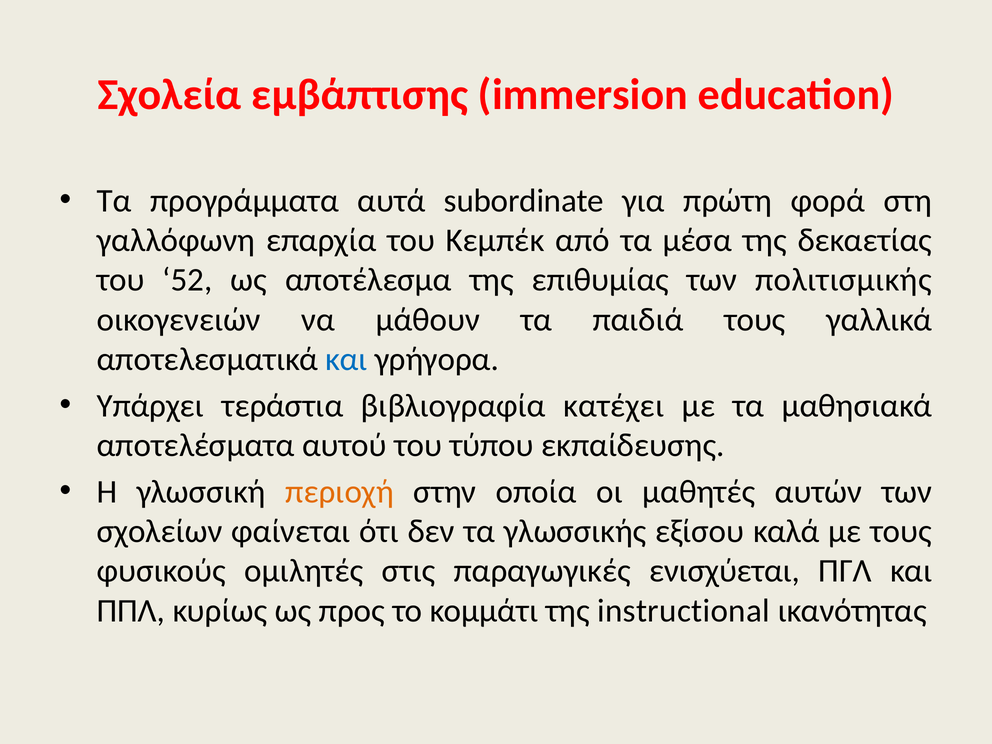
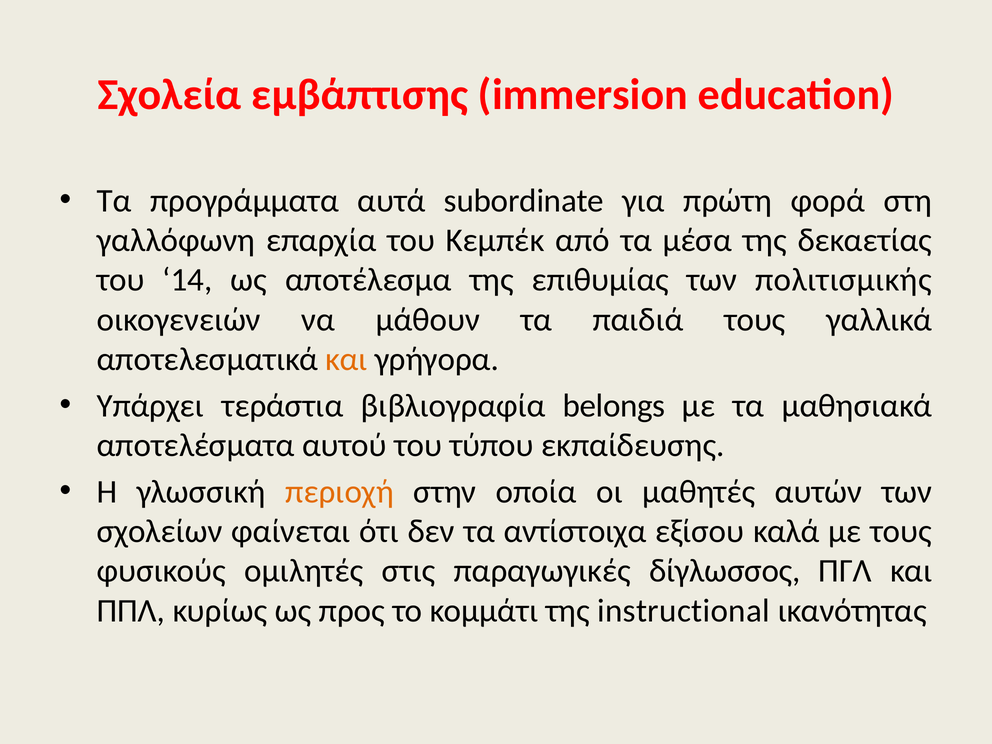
52: 52 -> 14 (187, 280)
και colour: blue -> orange (346, 359)
κατέχει: κατέχει -> belongs (614, 406)
γλωσσικής: γλωσσικής -> αντίστοιχα (575, 531)
ενισχύεται: ενισχύεται -> δίγλωσσος (725, 571)
